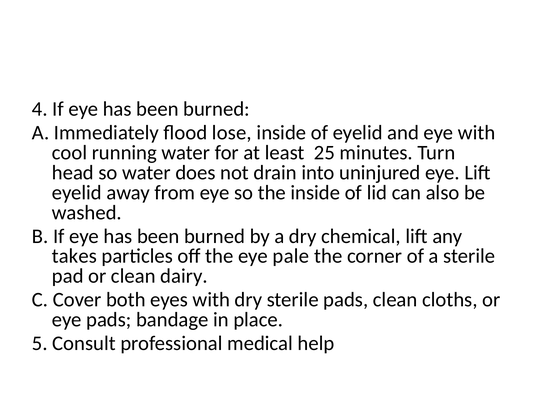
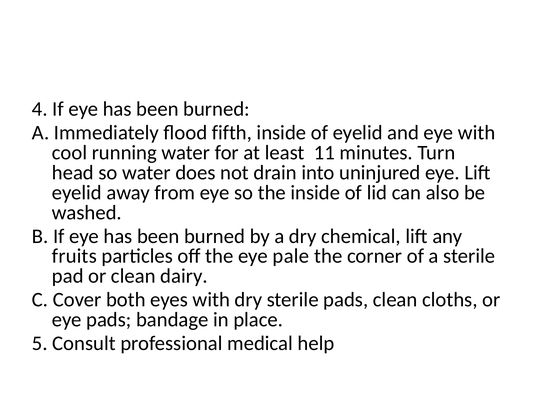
lose: lose -> fifth (232, 133)
25: 25 -> 11 (324, 153)
takes: takes -> fruits (74, 256)
